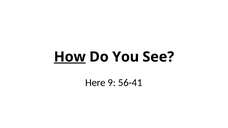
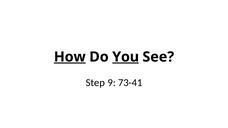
You underline: none -> present (126, 57)
Here: Here -> Step (95, 83)
56-41: 56-41 -> 73-41 (130, 83)
